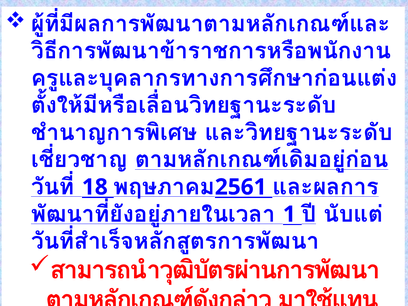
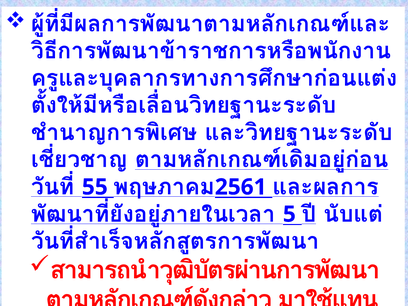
18: 18 -> 55 (95, 187)
1: 1 -> 5 (289, 214)
